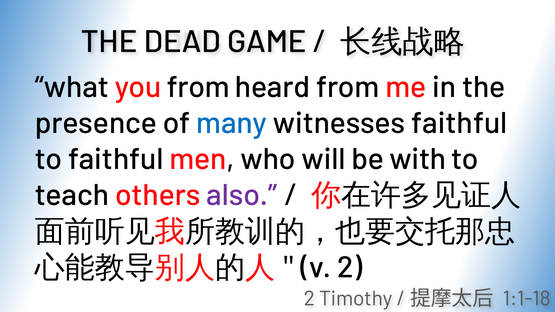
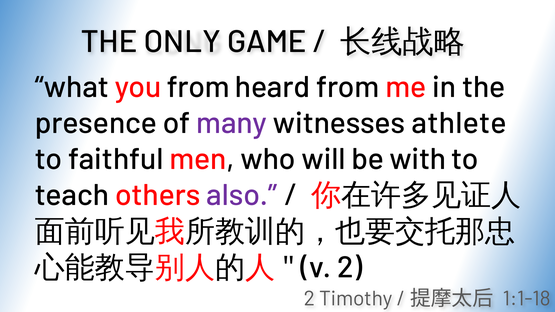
DEAD: DEAD -> ONLY (182, 42)
many colour: blue -> purple (232, 123)
witnesses faithful: faithful -> athlete (459, 123)
